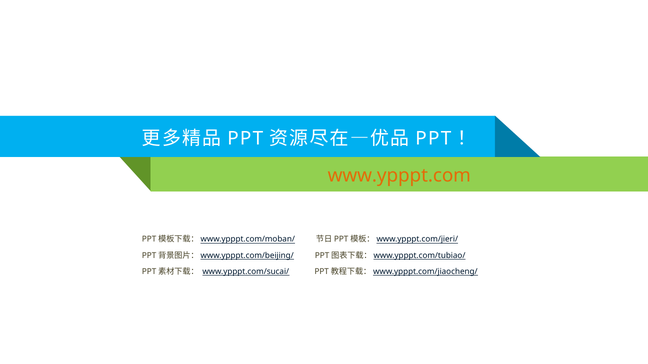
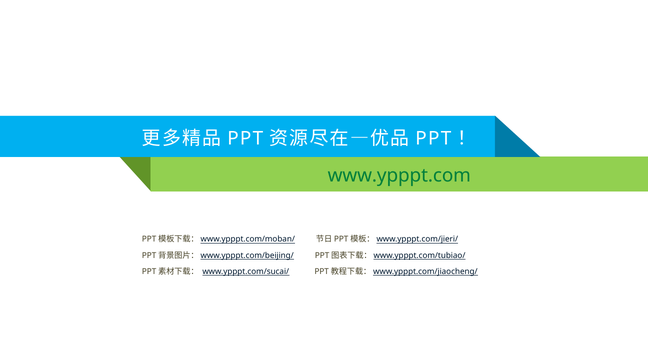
www.ypppt.com colour: orange -> green (399, 176)
